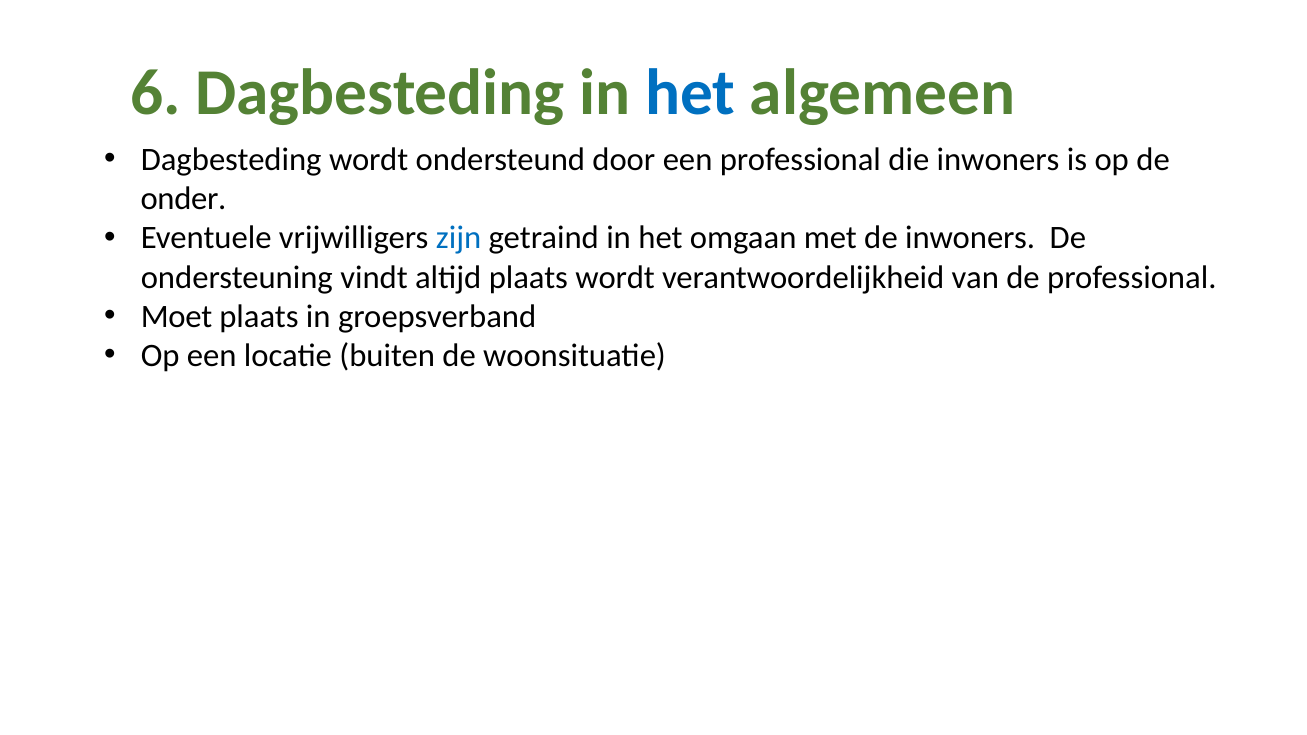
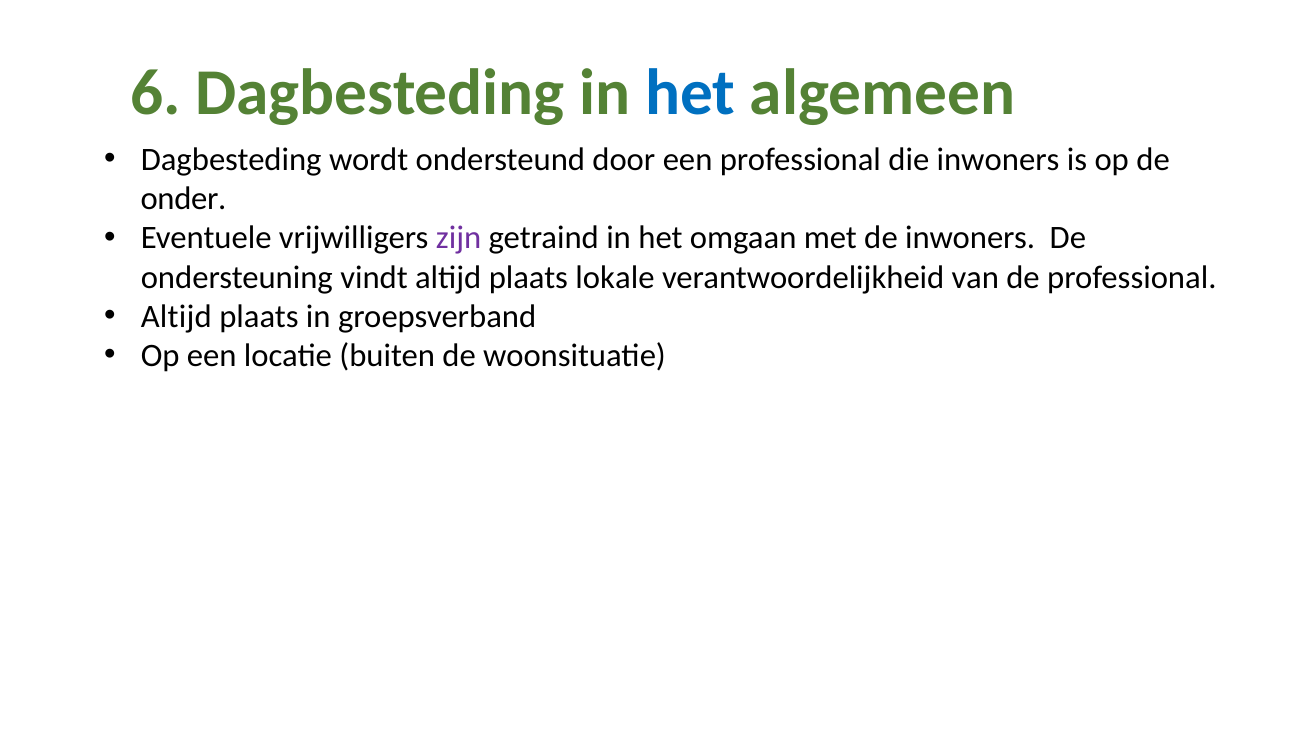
zijn colour: blue -> purple (459, 238)
plaats wordt: wordt -> lokale (615, 277)
Moet: Moet -> Altijd (176, 317)
